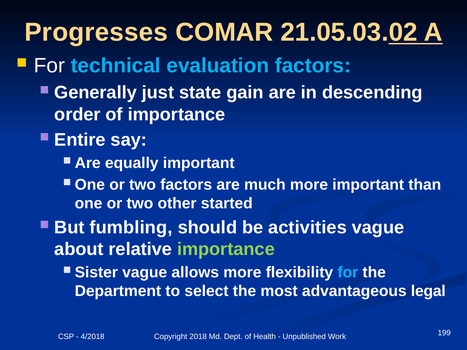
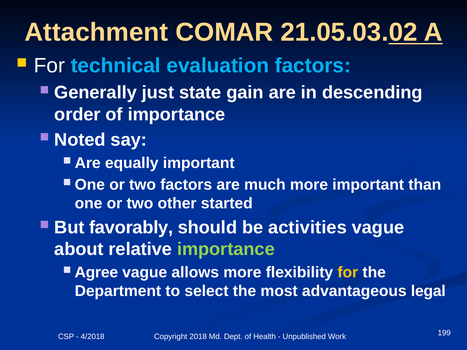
Progresses: Progresses -> Attachment (96, 32)
Entire: Entire -> Noted (80, 140)
fumbling: fumbling -> favorably (131, 228)
Sister: Sister -> Agree (96, 273)
for colour: light blue -> yellow (348, 273)
